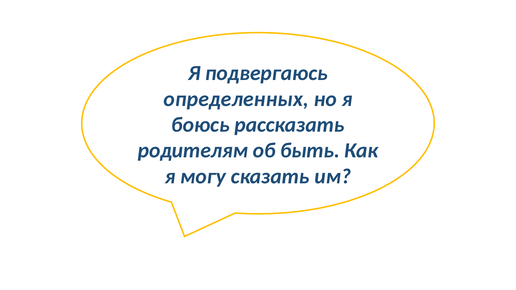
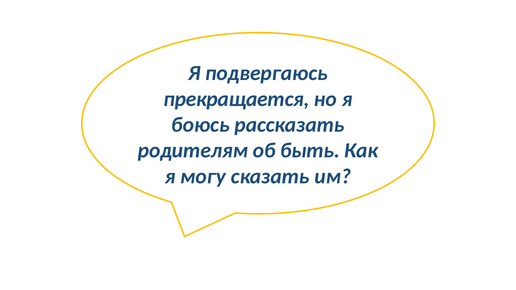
определенных: определенных -> прекращается (236, 99)
